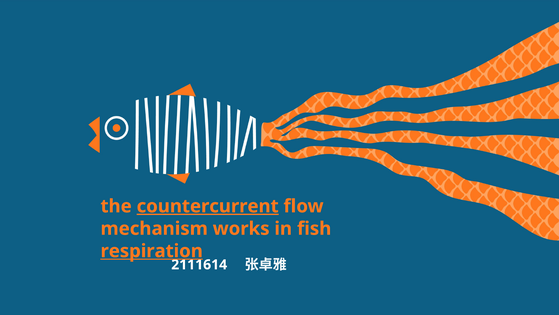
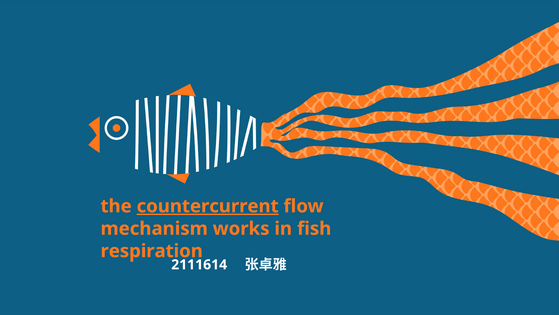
respiration underline: present -> none (152, 251)
